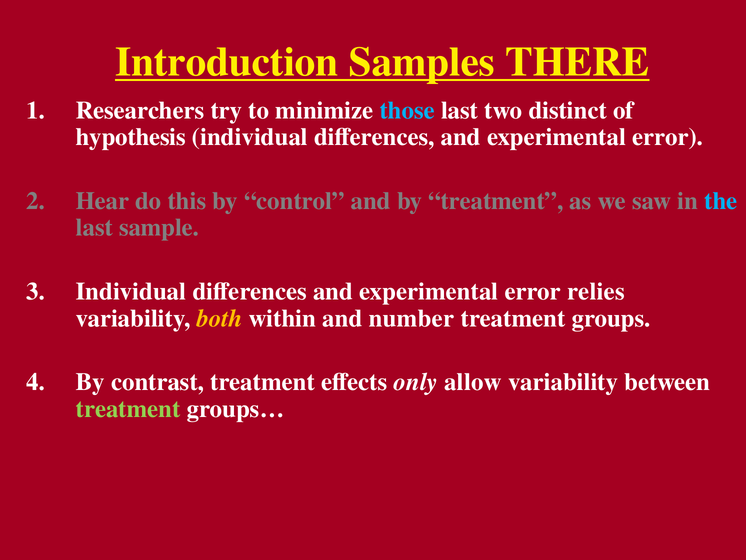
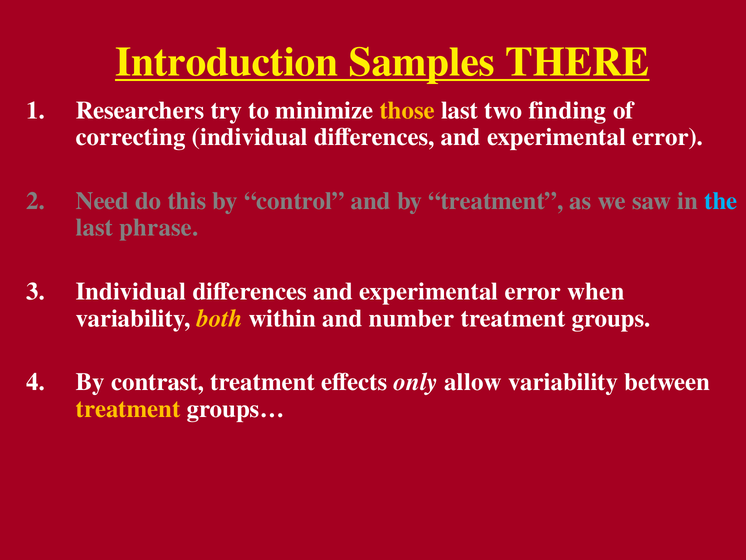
those colour: light blue -> yellow (407, 110)
distinct: distinct -> finding (568, 110)
hypothesis: hypothesis -> correcting (131, 137)
Hear: Hear -> Need (102, 201)
sample: sample -> phrase (159, 228)
relies: relies -> when (596, 291)
treatment colour: light green -> yellow (128, 408)
